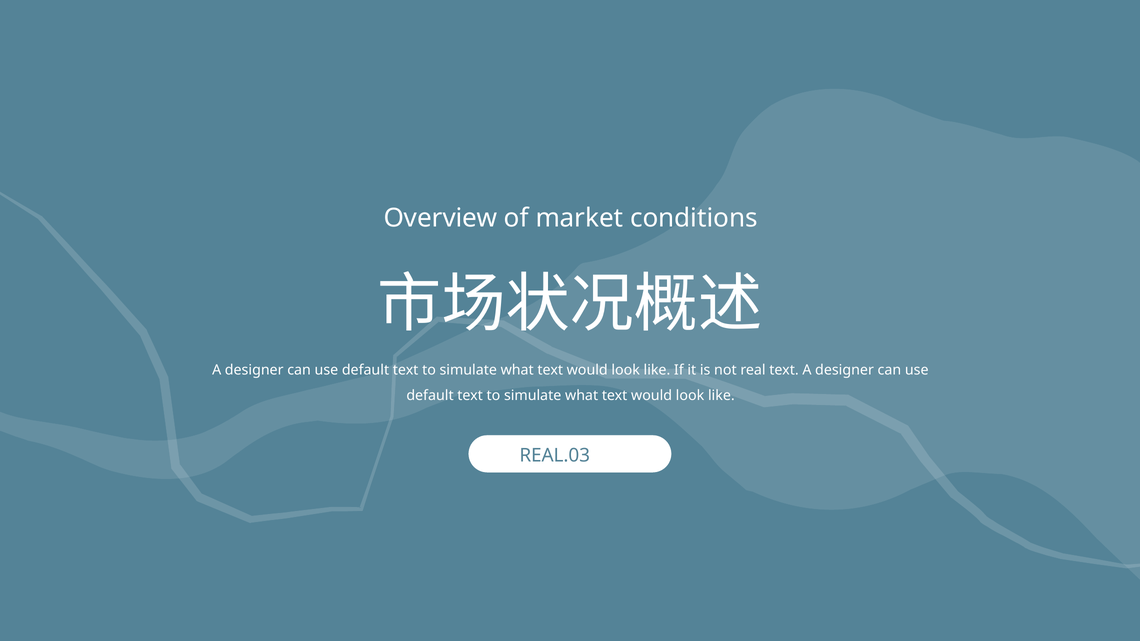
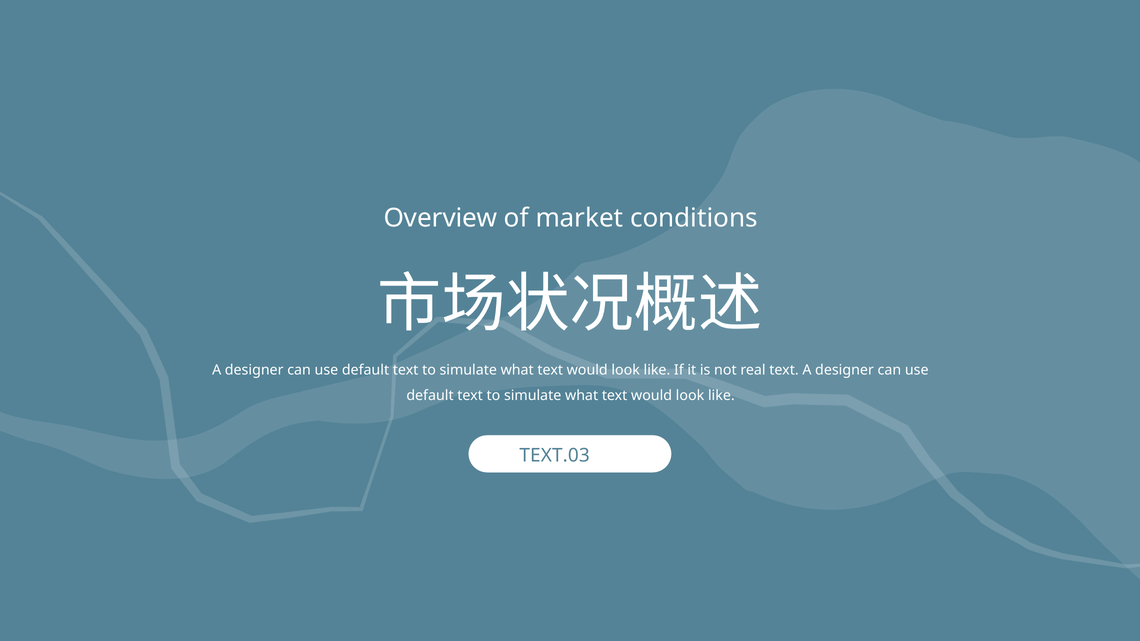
REAL.03: REAL.03 -> TEXT.03 (555, 456)
